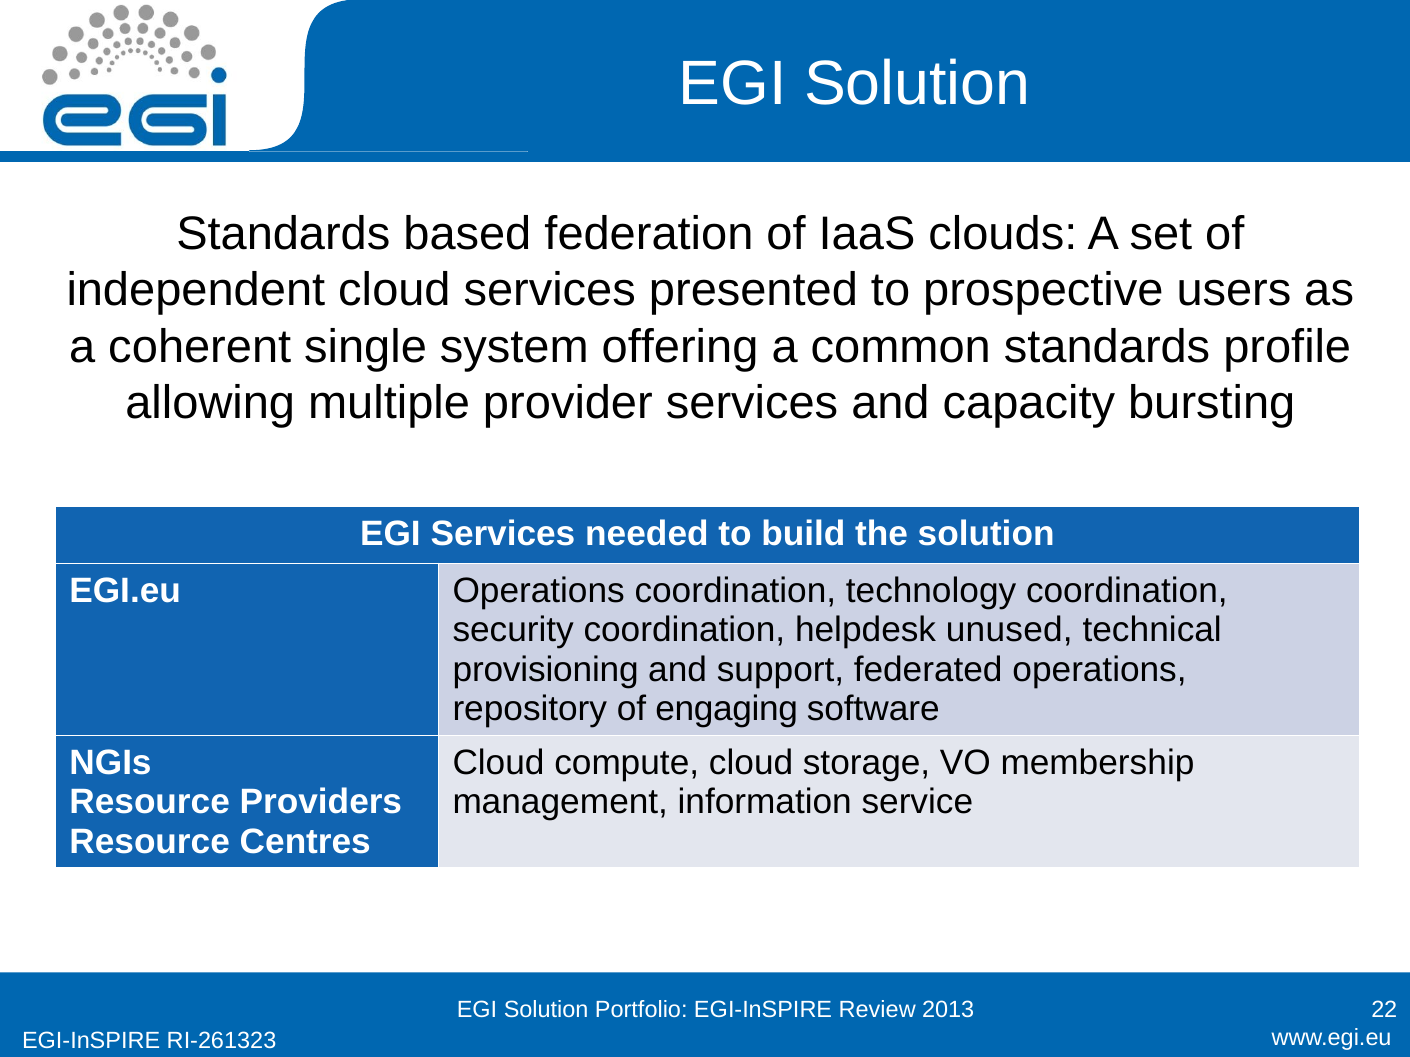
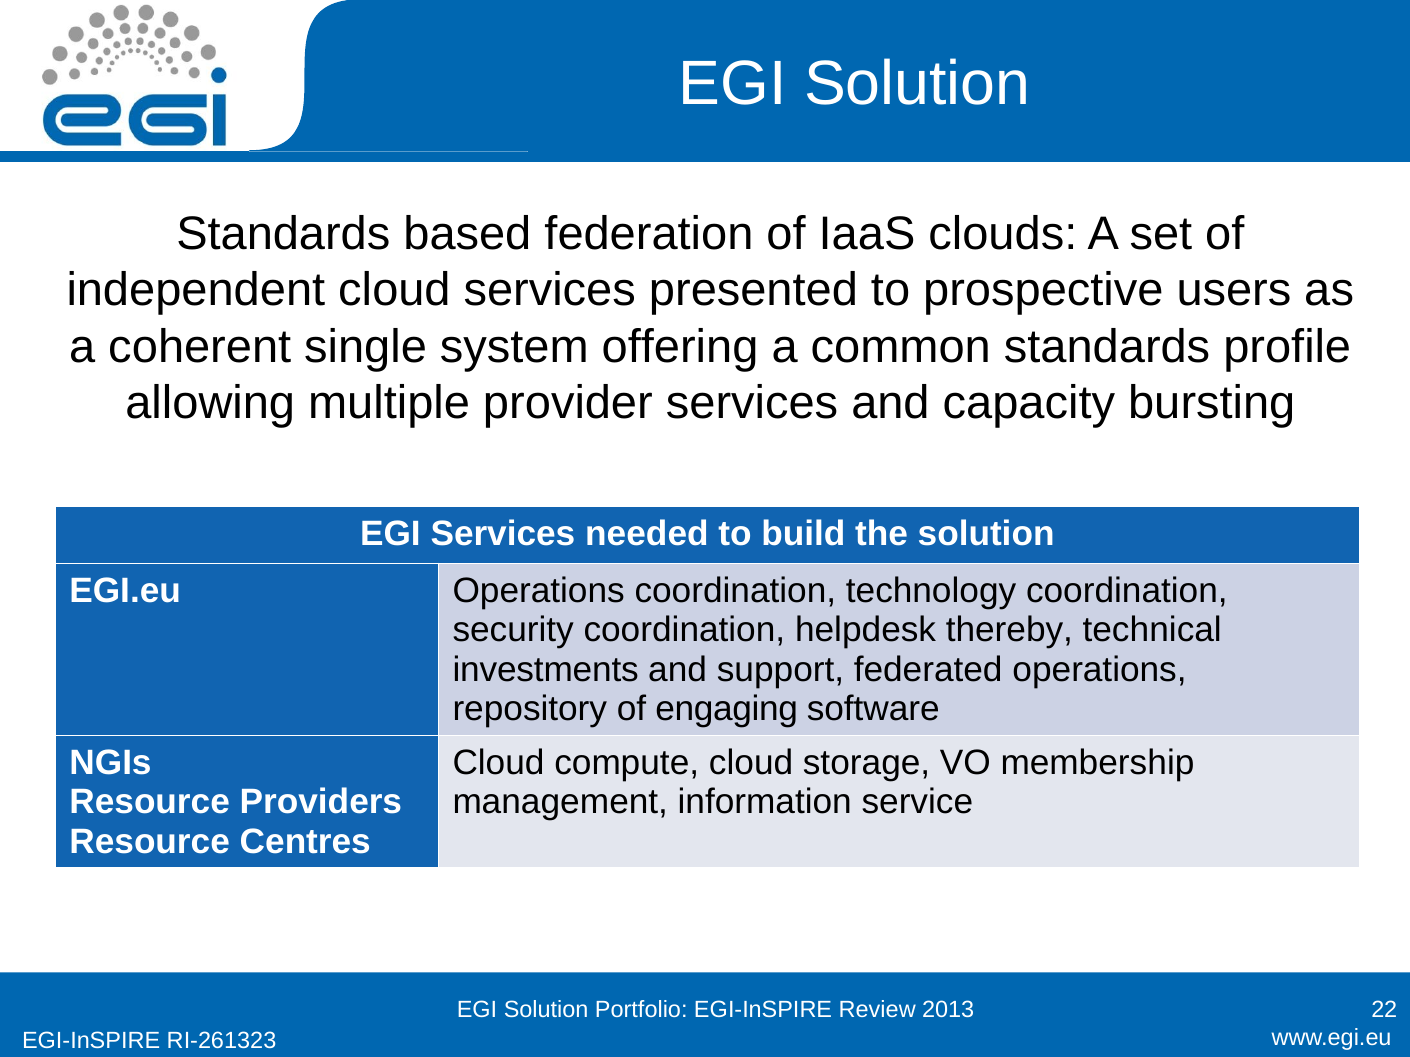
unused: unused -> thereby (1009, 631)
provisioning: provisioning -> investments (546, 670)
